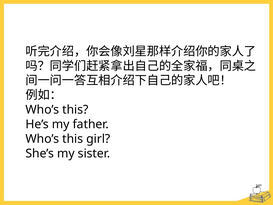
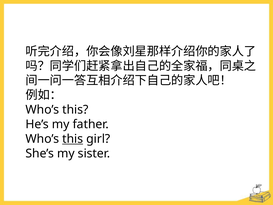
this underline: none -> present (73, 139)
